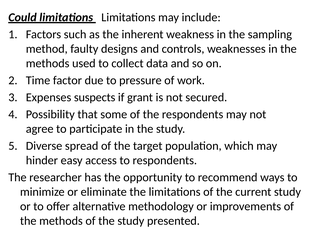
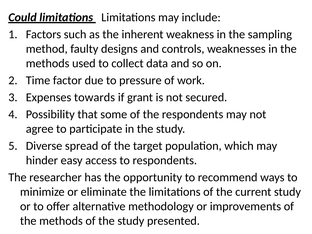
suspects: suspects -> towards (95, 97)
